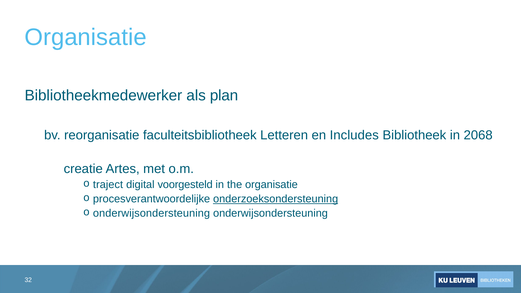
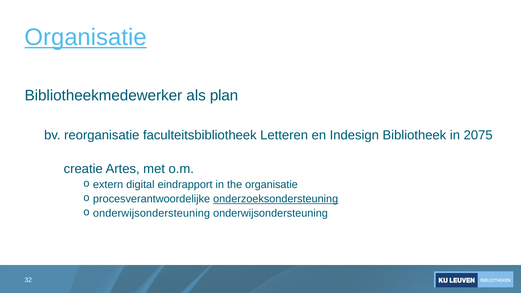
Organisatie underline: none -> present (86, 37)
Includes: Includes -> Indesign (354, 135)
2068: 2068 -> 2075 (478, 135)
traject: traject -> extern (108, 184)
voorgesteld: voorgesteld -> eindrapport (185, 184)
